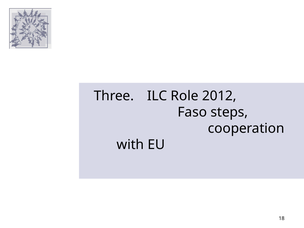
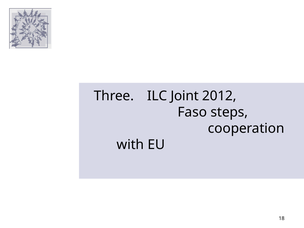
Role: Role -> Joint (185, 96)
